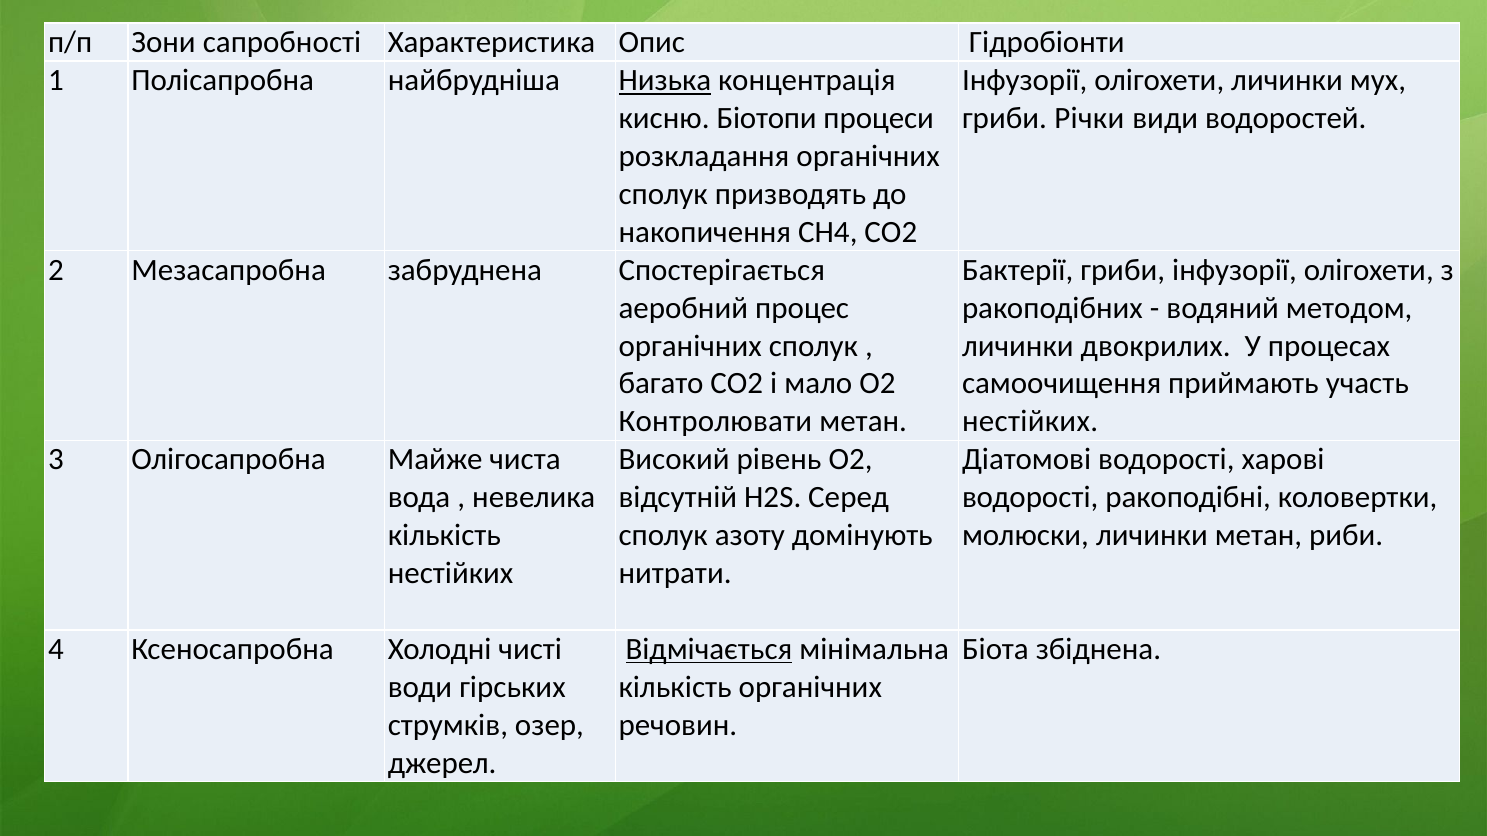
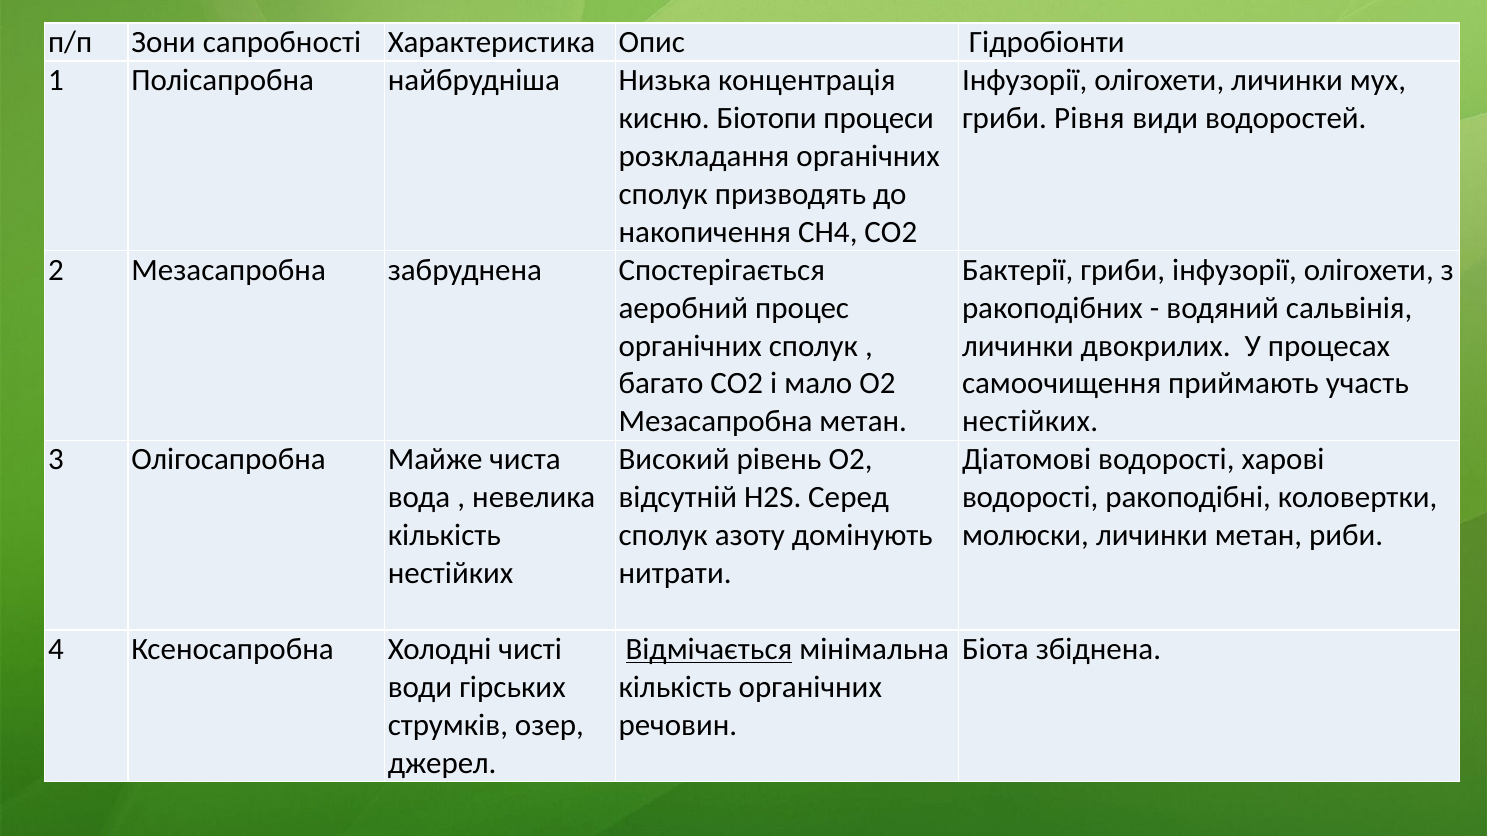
Низька underline: present -> none (665, 80)
Річки: Річки -> Рівня (1089, 118)
методом: методом -> сальвінія (1349, 308)
Контролювати: Контролювати -> Мезасапробна (716, 422)
